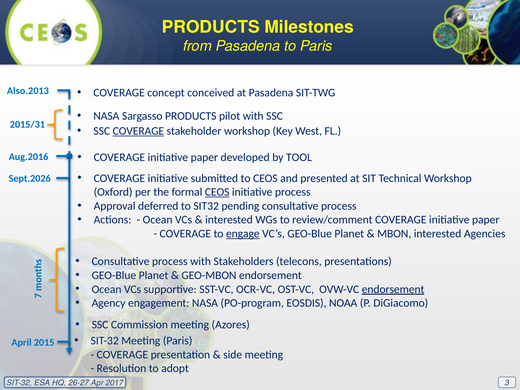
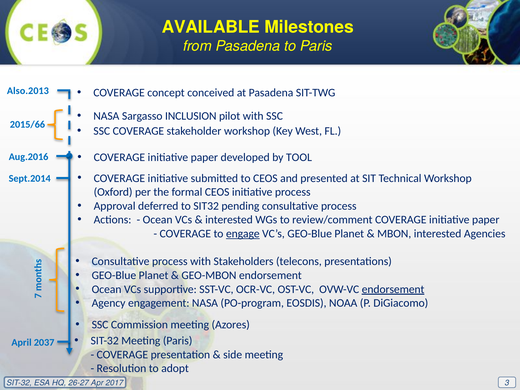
PRODUCTS: PRODUCTS -> AVAILABLE (211, 27)
Sargasso PRODUCTS: PRODUCTS -> INCLUSION (191, 116)
2015/31: 2015/31 -> 2015/66 (27, 124)
COVERAGE underline: present -> none (138, 131)
Sept.2026: Sept.2026 -> Sept.2014 (30, 179)
CEOS underline: present -> none (217, 192)
2015: 2015 -> 2037 (44, 342)
